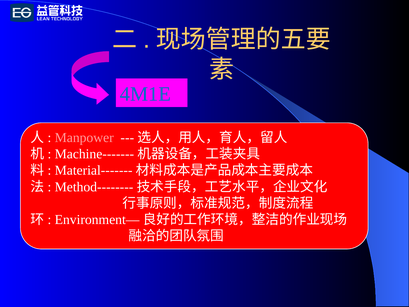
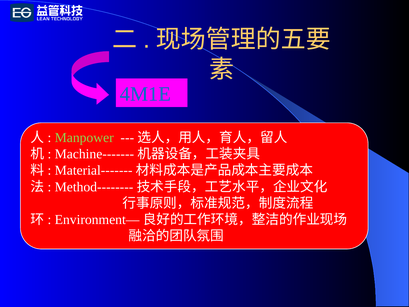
Manpower colour: pink -> light green (84, 138)
